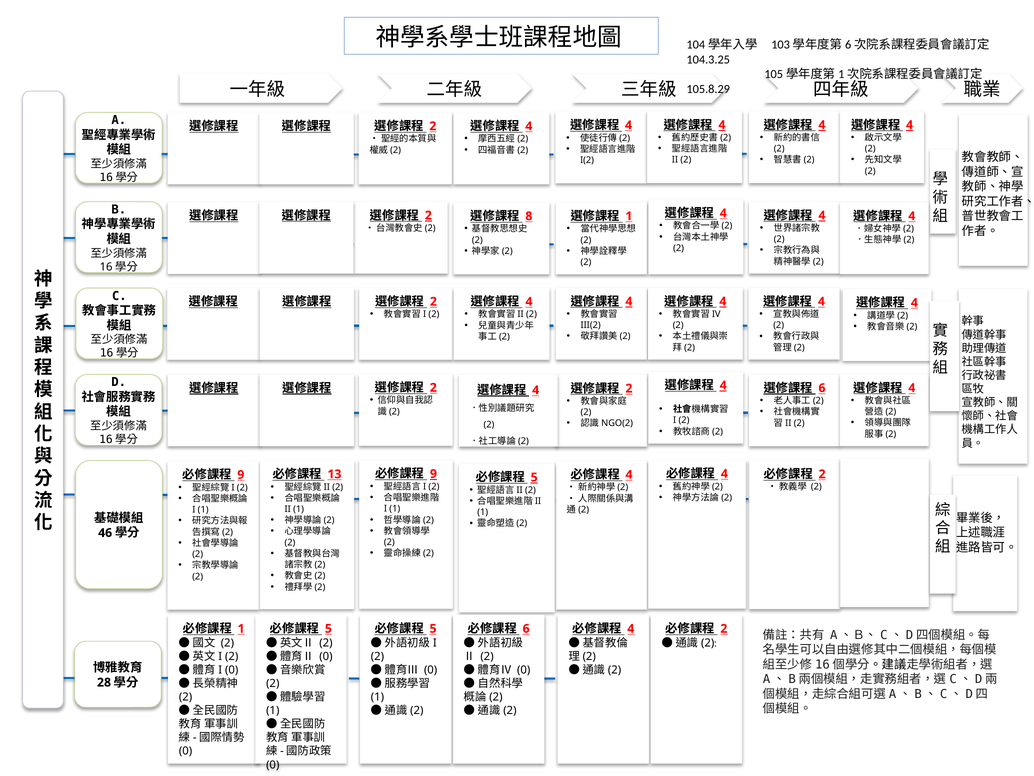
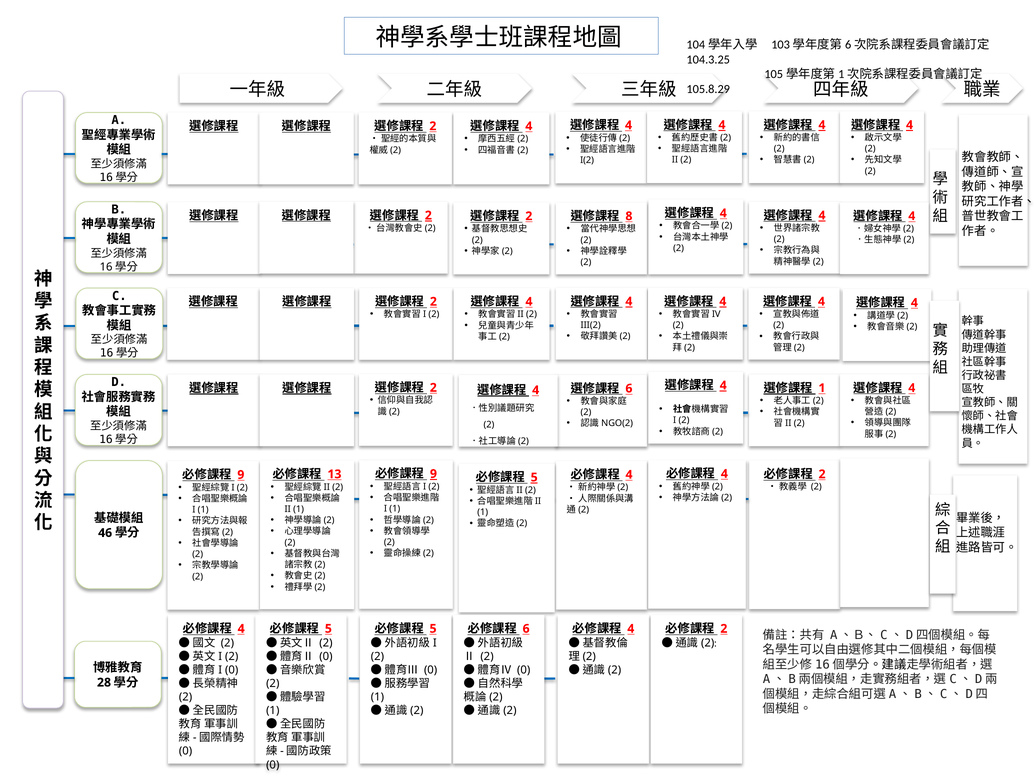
8: 8 -> 2 (529, 216)
1: 1 -> 8 (629, 216)
6: 6 -> 1 (822, 388)
2: 2 -> 6 (629, 388)
1: 1 -> 4 (241, 628)
